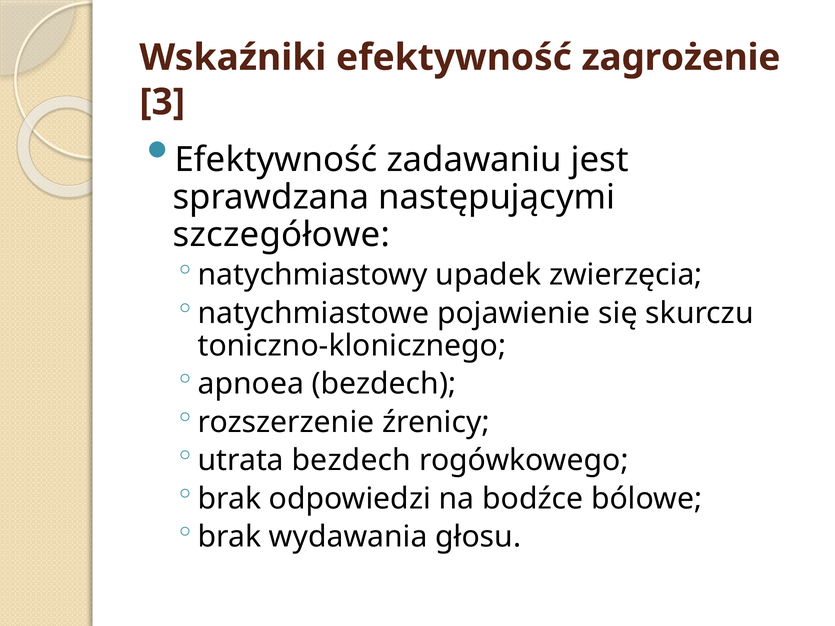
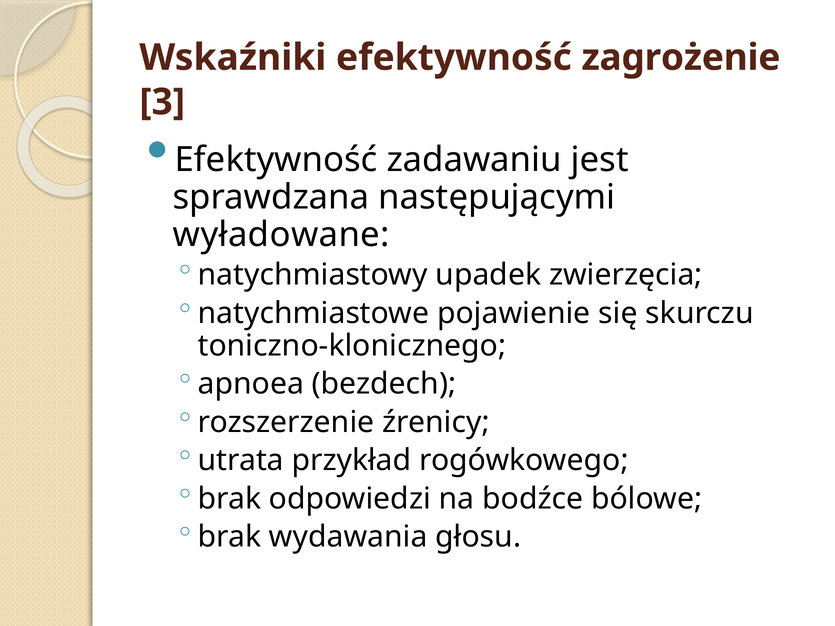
szczegółowe: szczegółowe -> wyładowane (281, 235)
utrata bezdech: bezdech -> przykład (351, 461)
